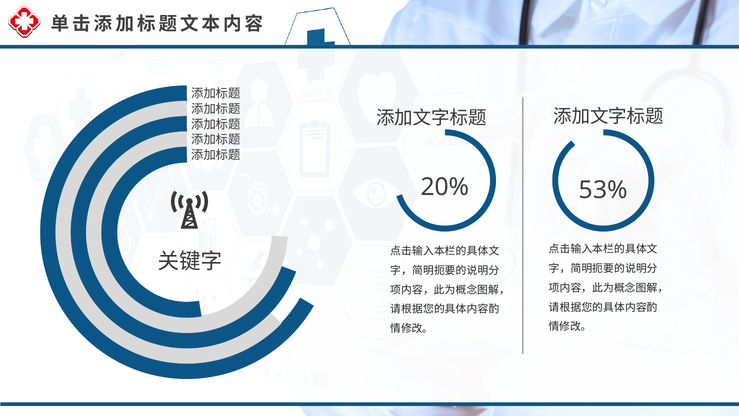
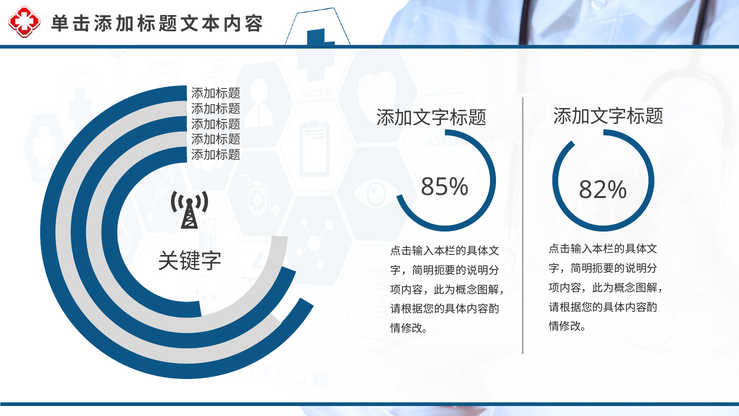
20%: 20% -> 85% (445, 187)
53%: 53% -> 82% (603, 190)
